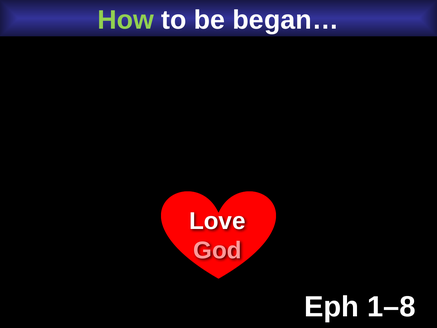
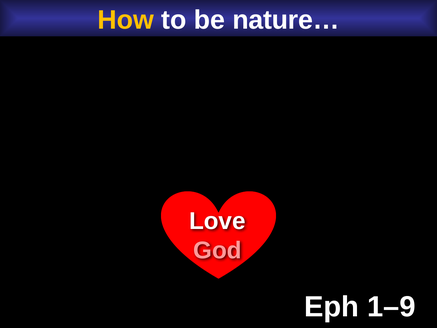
How colour: light green -> yellow (126, 20)
began…: began… -> nature… (286, 20)
1–8: 1–8 -> 1–9 (391, 307)
